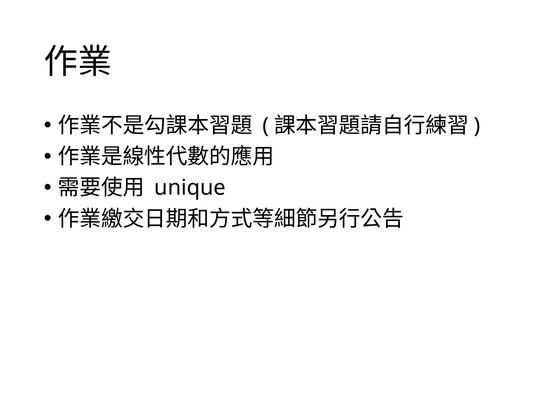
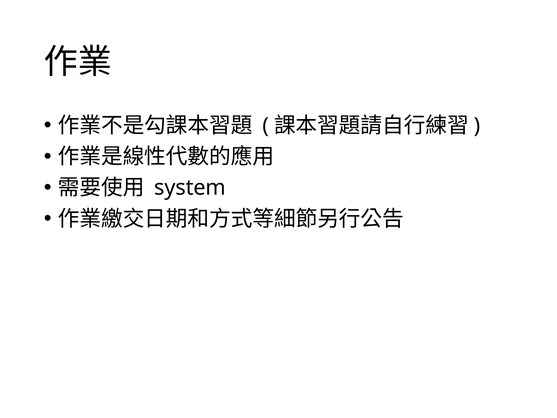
unique: unique -> system (190, 188)
